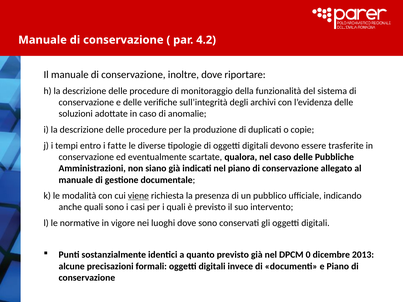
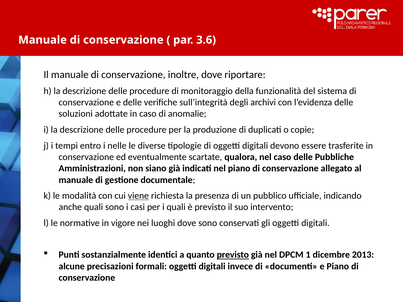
4.2: 4.2 -> 3.6 (206, 40)
fatte: fatte -> nelle (117, 146)
previsto underline: none -> present (233, 255)
0: 0 -> 1 (308, 255)
